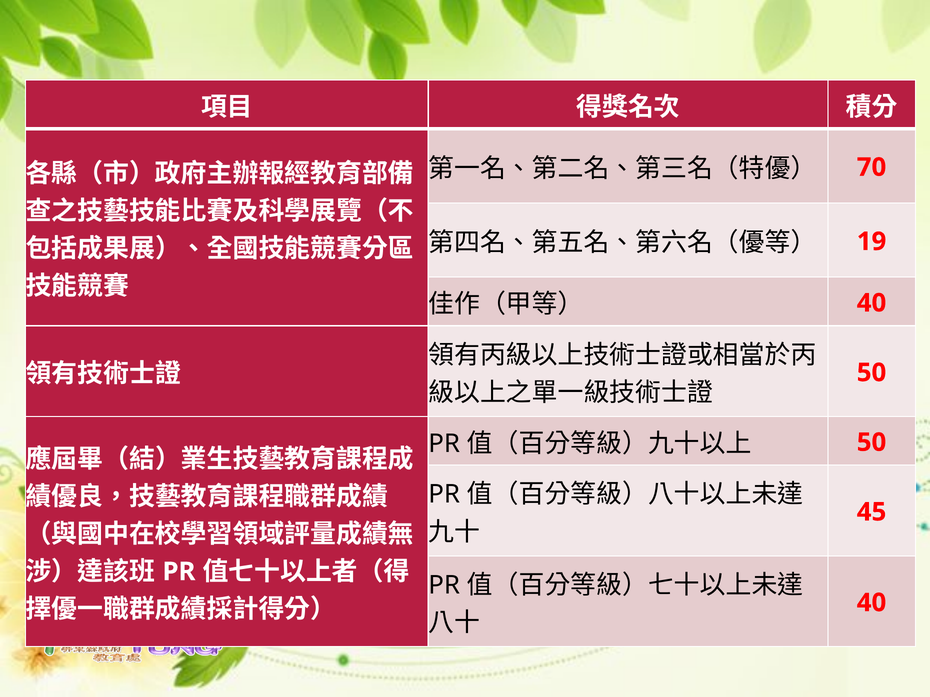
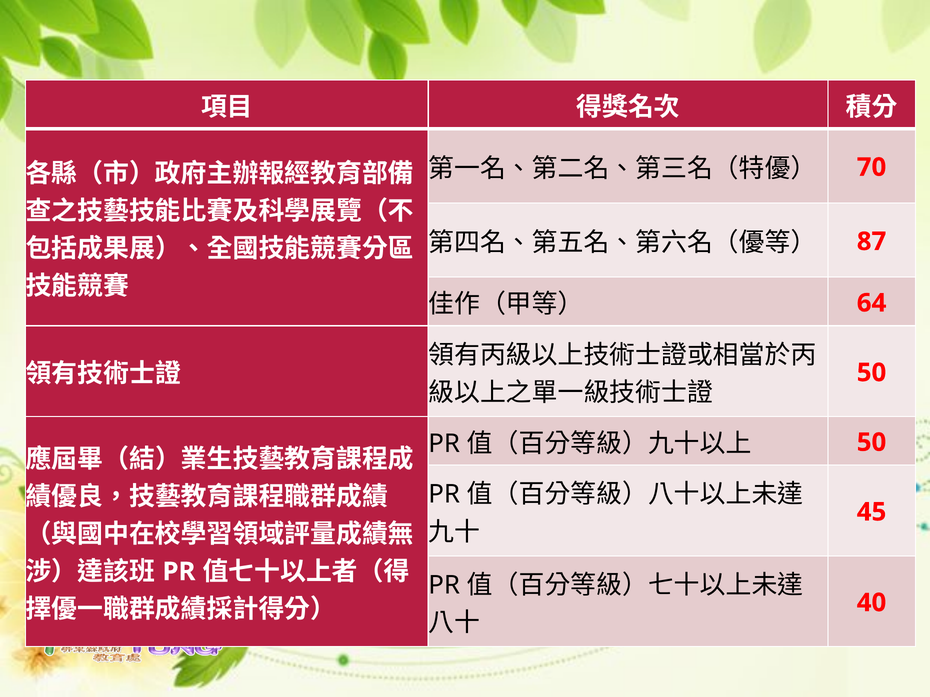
19: 19 -> 87 (872, 242)
40: 40 -> 64 (872, 303)
